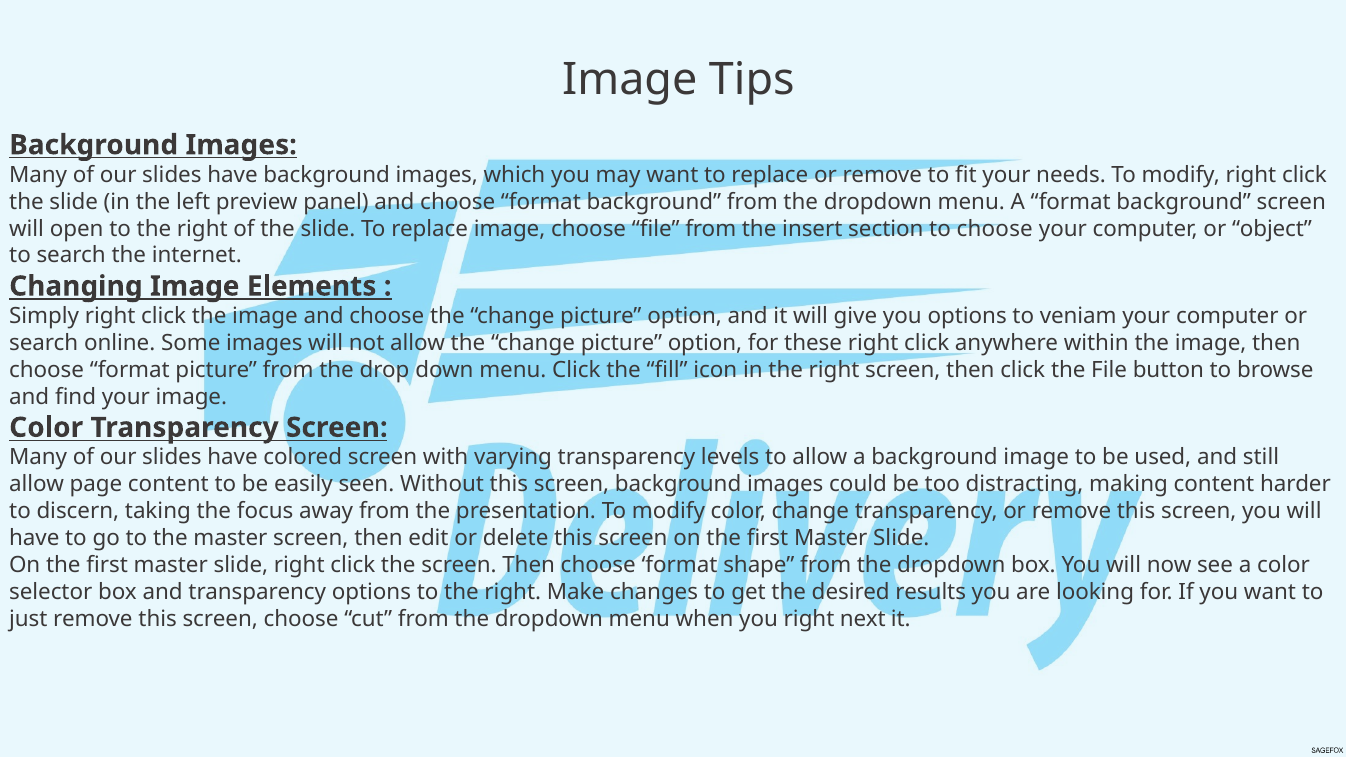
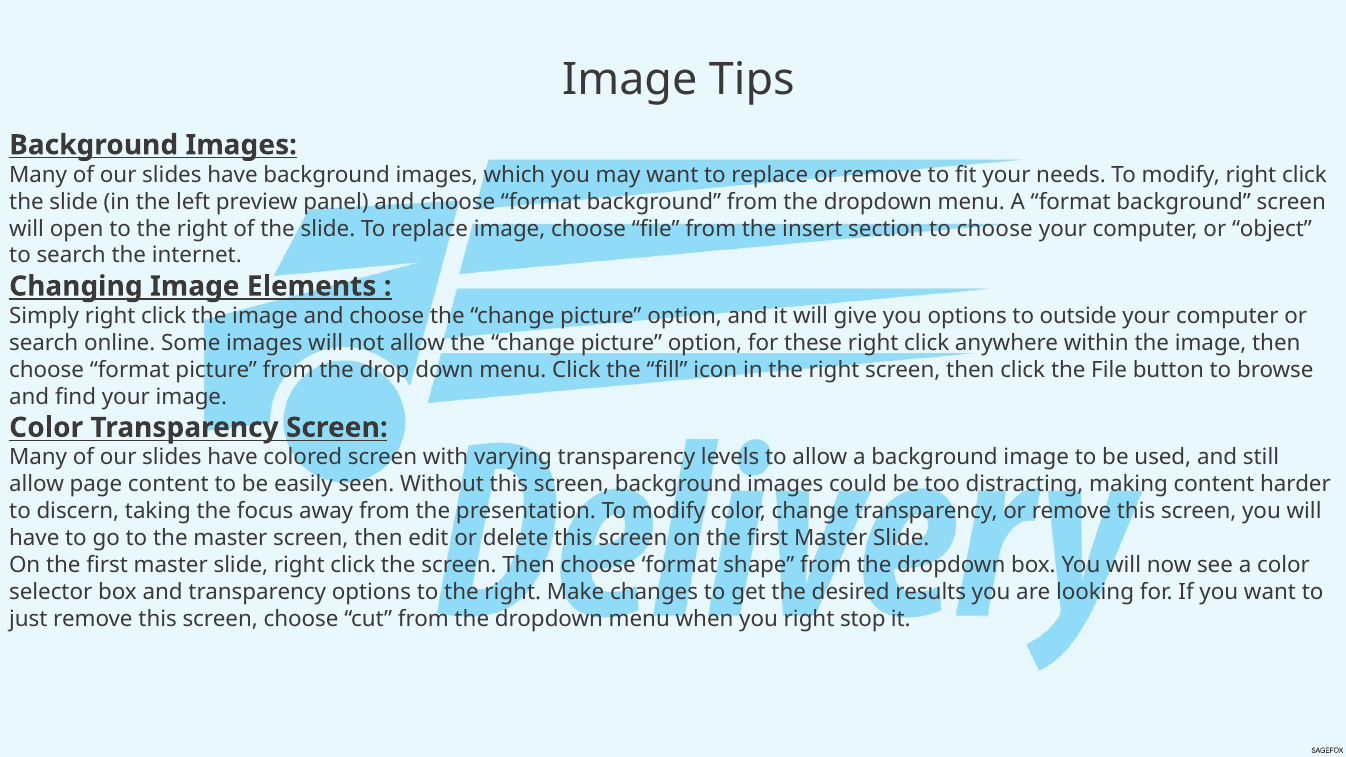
veniam: veniam -> outside (1078, 316)
next: next -> stop (863, 619)
